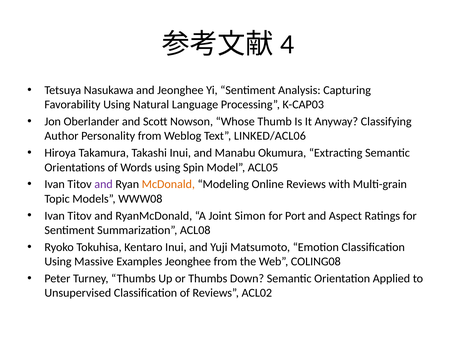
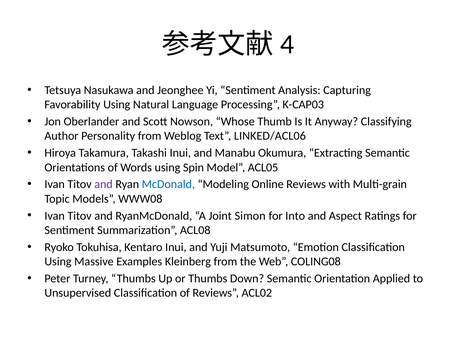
McDonald colour: orange -> blue (168, 184)
Port: Port -> Into (295, 216)
Examples Jeonghee: Jeonghee -> Kleinberg (188, 262)
